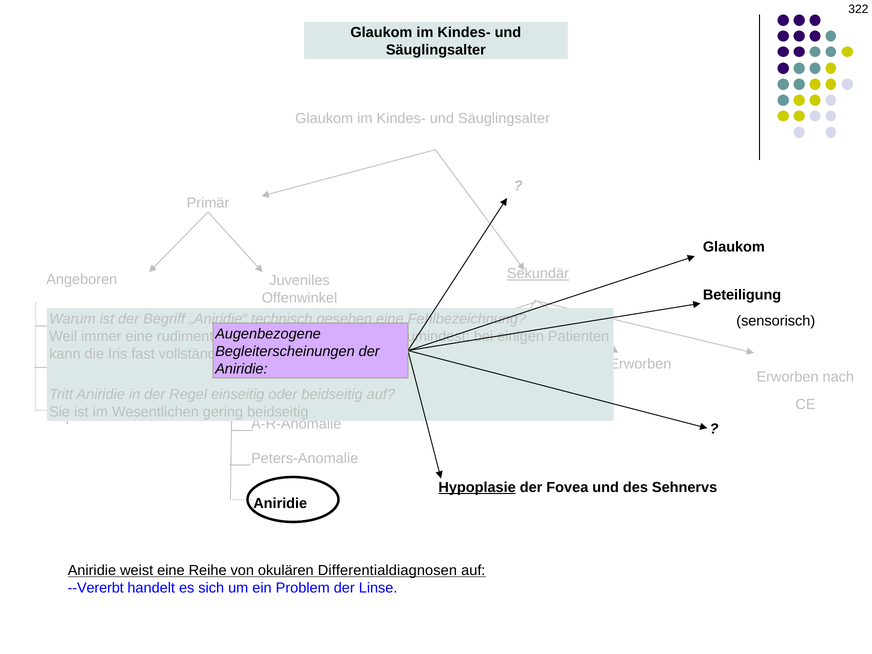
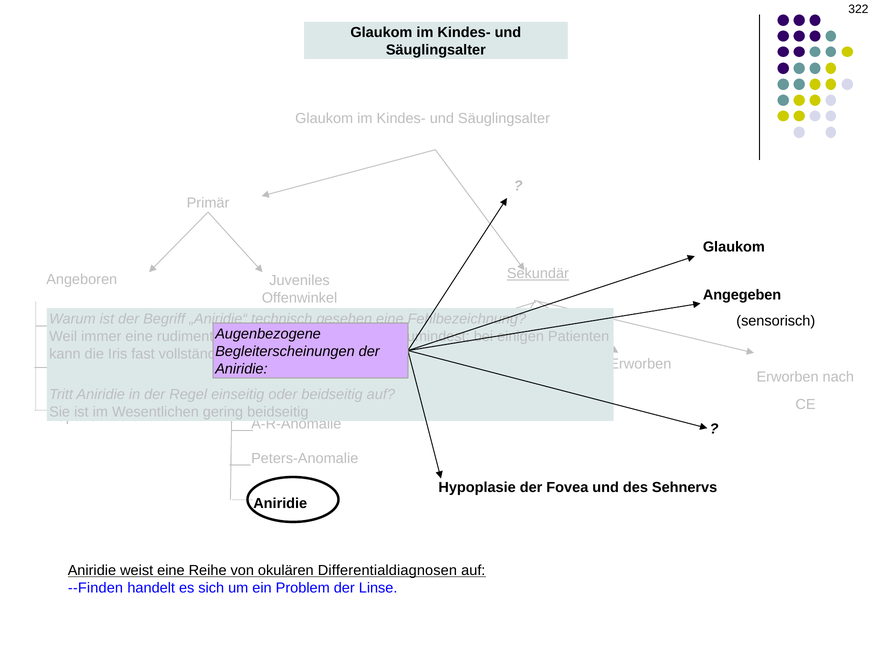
Beteiligung: Beteiligung -> Angegeben (742, 295)
Hypoplasie underline: present -> none (477, 487)
--Vererbt: --Vererbt -> --Finden (96, 588)
